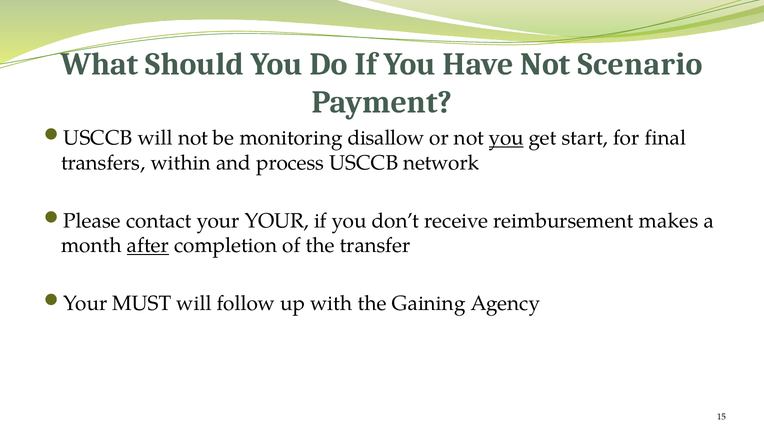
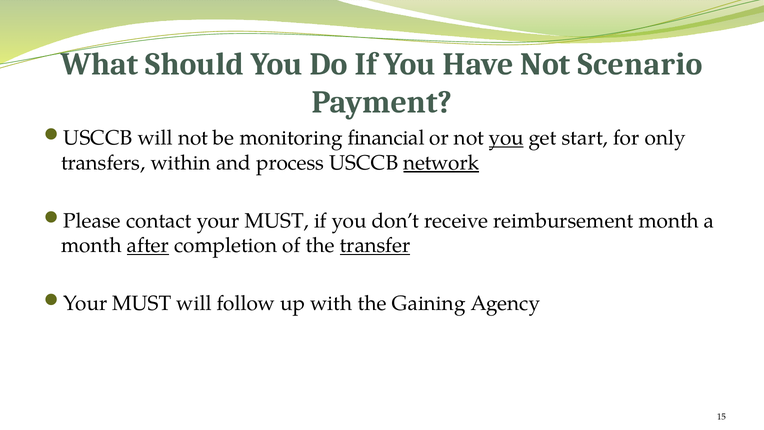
disallow: disallow -> financial (386, 138)
final: final -> only (665, 138)
network underline: none -> present (441, 163)
contact your YOUR: YOUR -> MUST (277, 221)
reimbursement makes: makes -> month (669, 221)
transfer underline: none -> present (375, 245)
